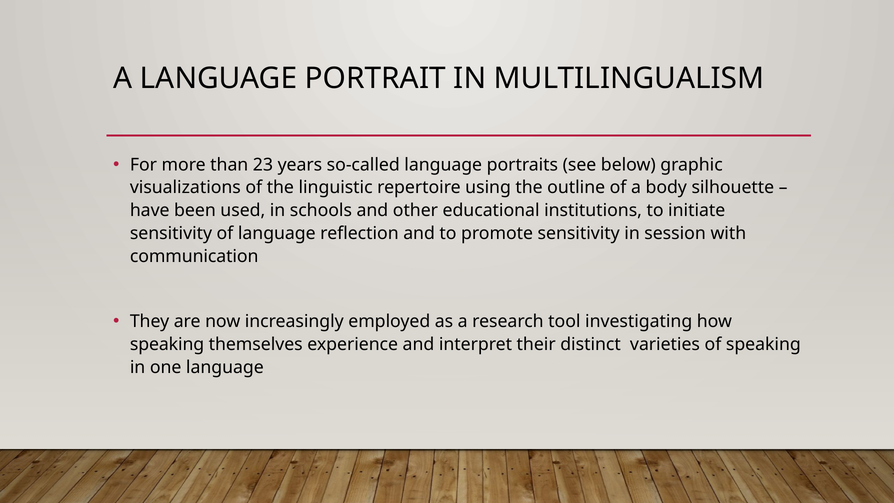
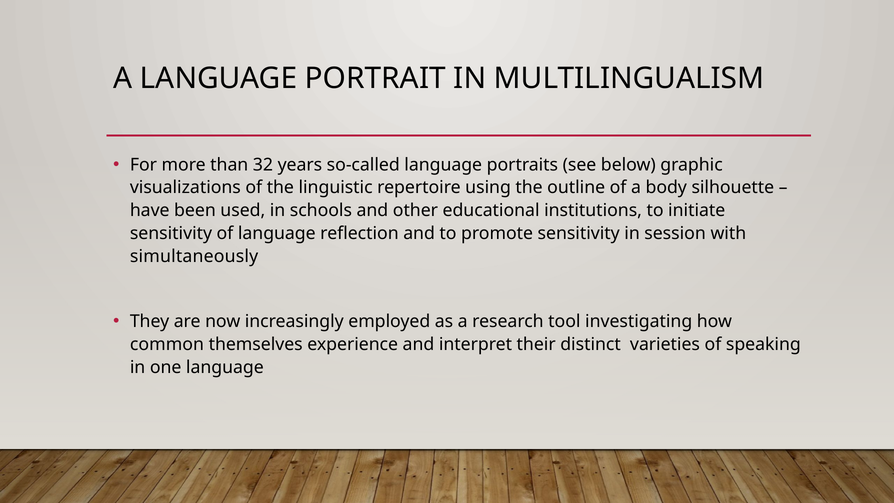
23: 23 -> 32 (263, 165)
communication: communication -> simultaneously (194, 256)
speaking: speaking -> common (167, 344)
